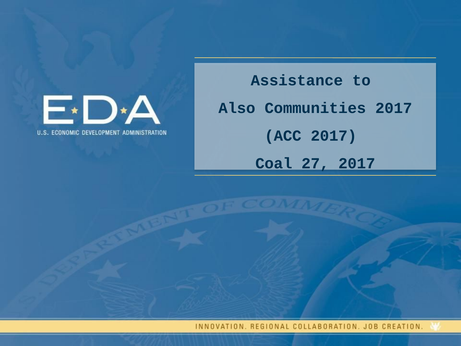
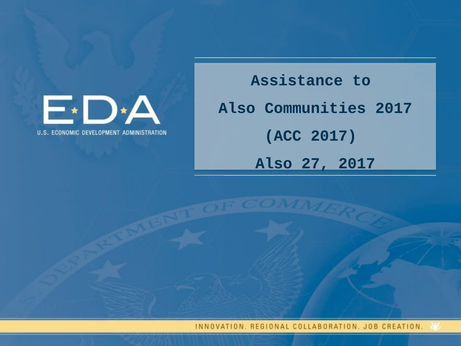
Coal: Coal -> Also (274, 163)
